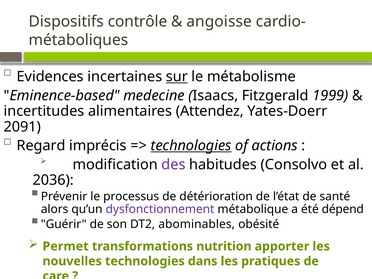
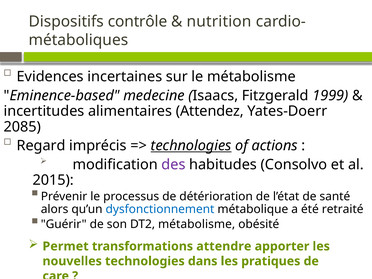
angoisse: angoisse -> nutrition (219, 21)
sur underline: present -> none (177, 77)
2091: 2091 -> 2085 (22, 127)
2036: 2036 -> 2015 (53, 180)
dysfonctionnement colour: purple -> blue (160, 209)
dépend: dépend -> retraité (343, 209)
DT2 abominables: abominables -> métabolisme (197, 224)
nutrition: nutrition -> attendre (224, 246)
